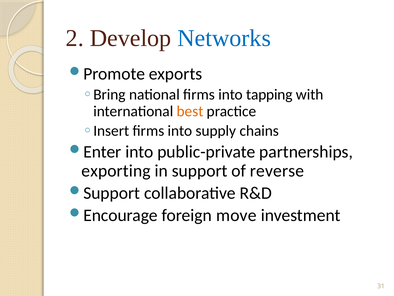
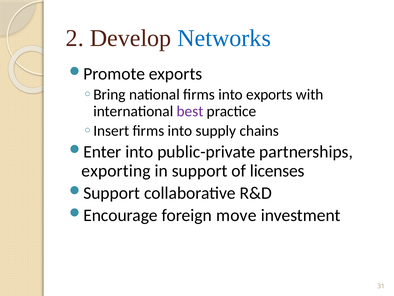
into tapping: tapping -> exports (269, 94)
best colour: orange -> purple (190, 111)
reverse: reverse -> licenses (277, 170)
